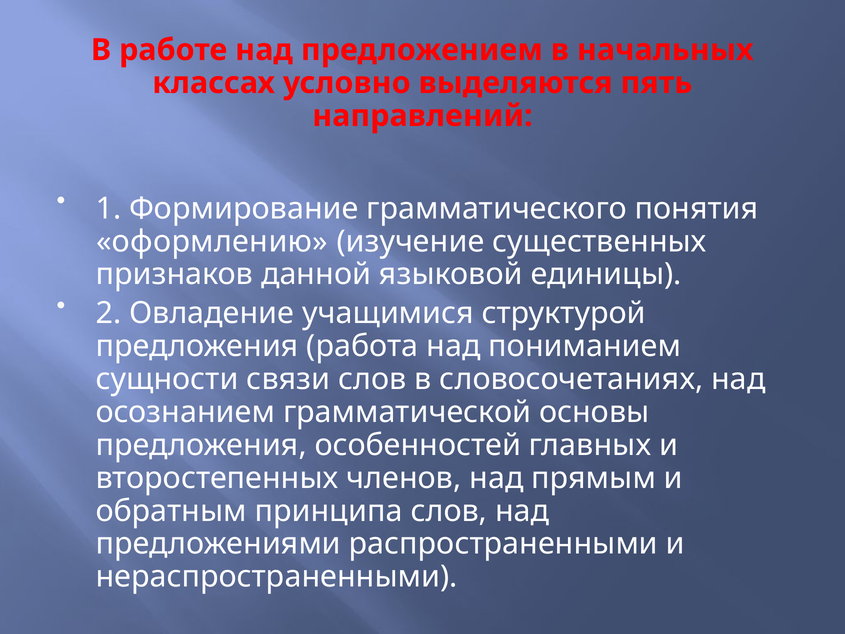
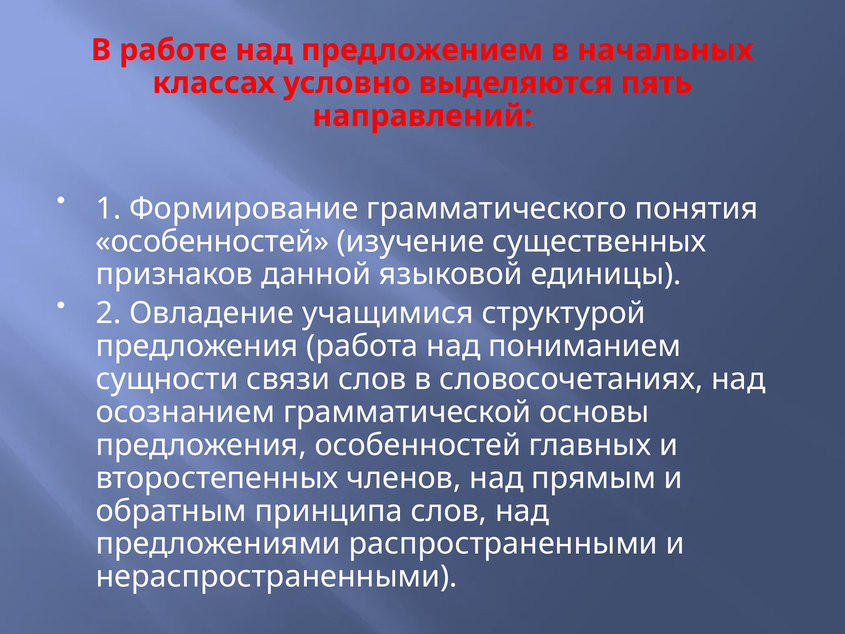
оформлению: оформлению -> особенностей (212, 241)
